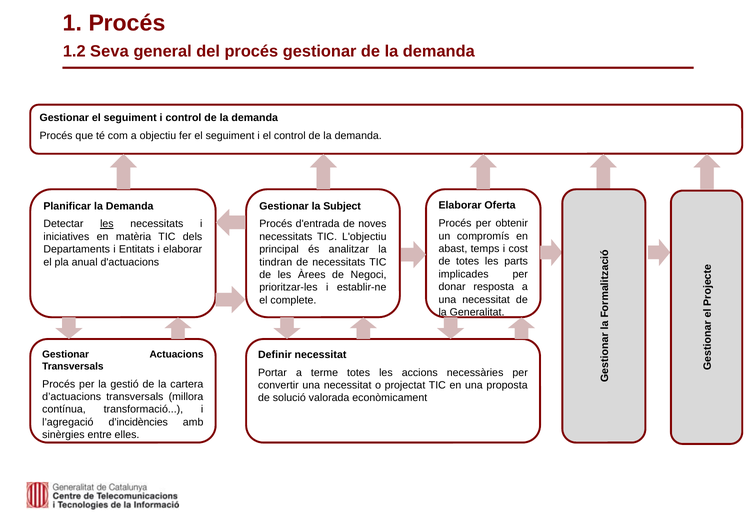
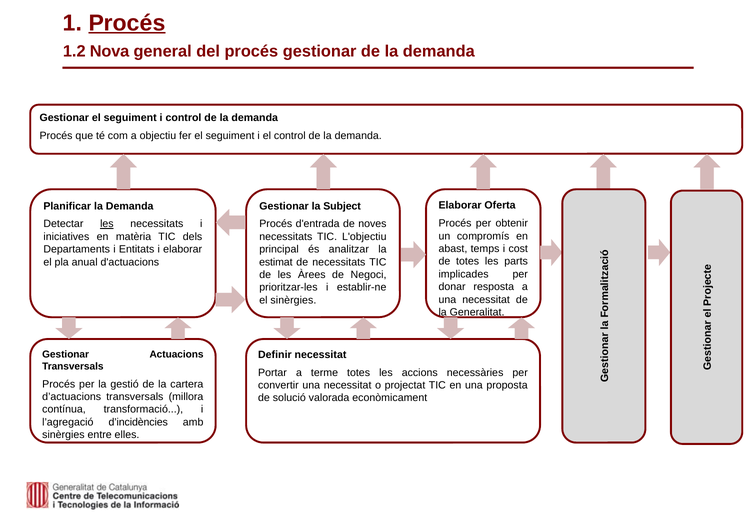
Procés underline: none -> present (127, 23)
Seva: Seva -> Nova (110, 52)
tindran: tindran -> estimat (276, 262)
el complete: complete -> sinèrgies (293, 300)
